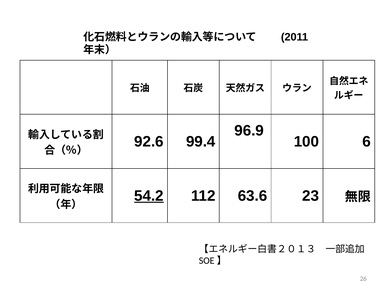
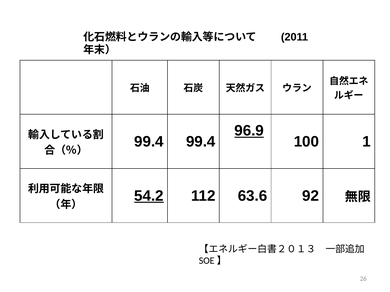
96.9 underline: none -> present (249, 131)
92.6: 92.6 -> 99.4 (149, 142)
6: 6 -> 1 (367, 142)
23: 23 -> 92 (311, 196)
